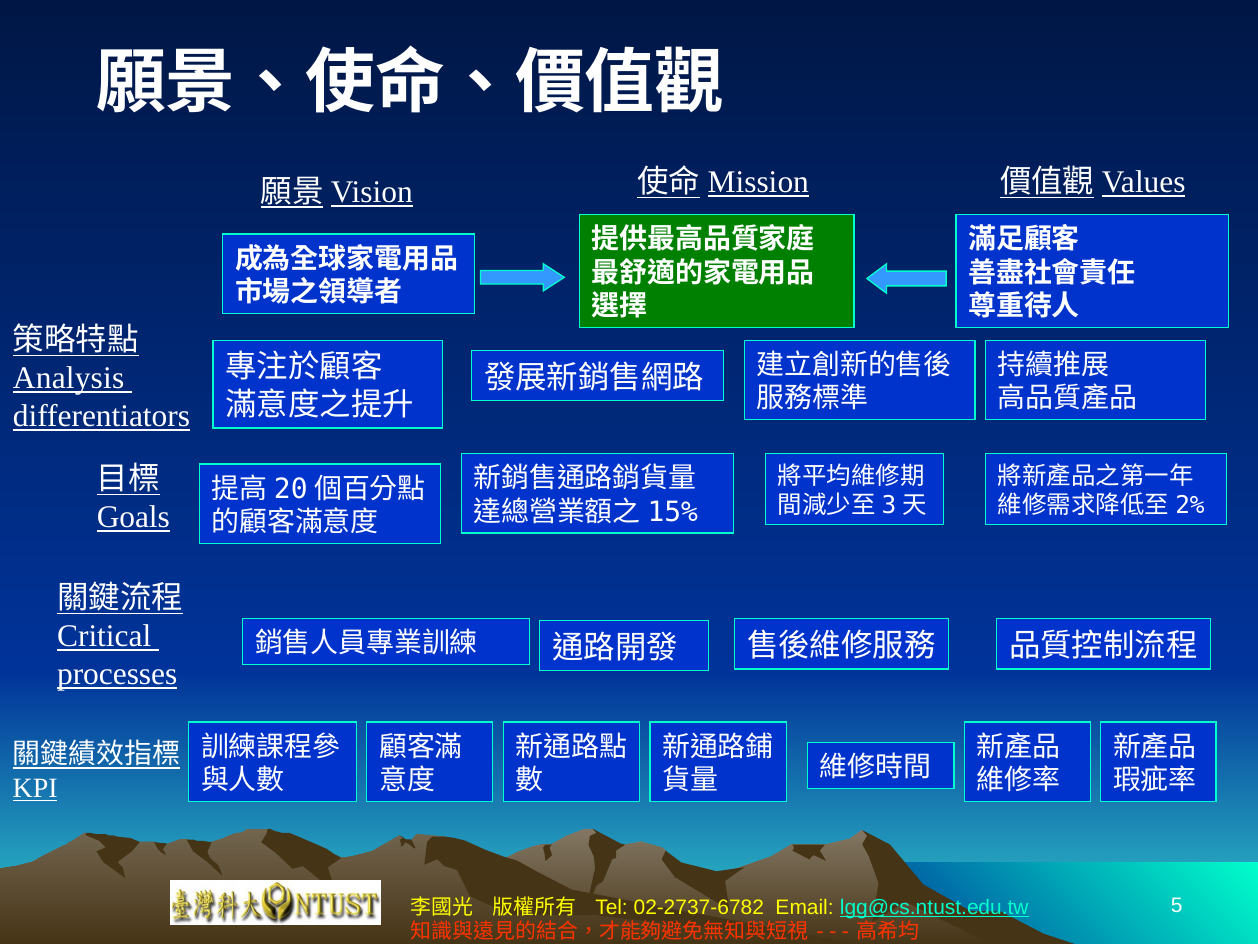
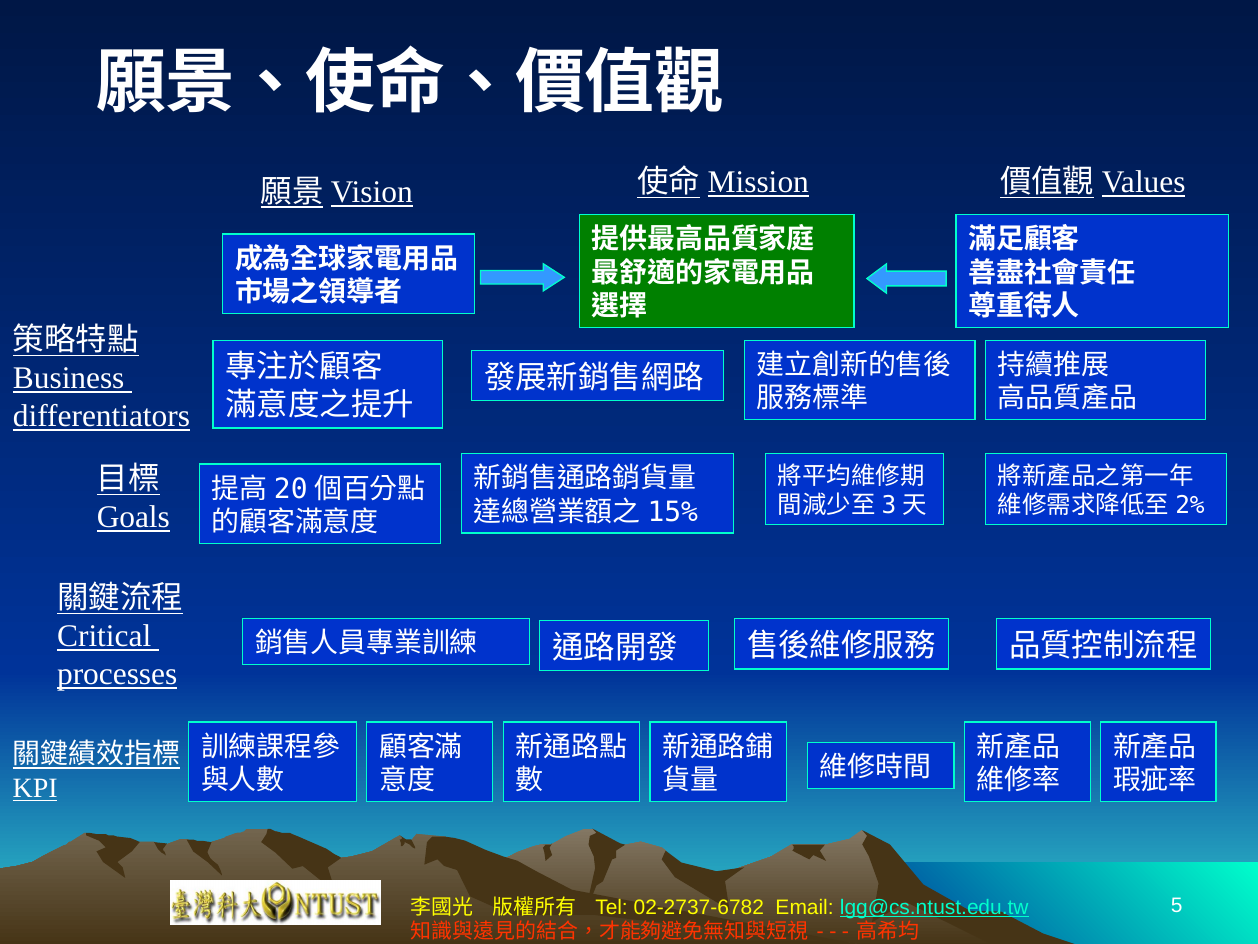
Analysis: Analysis -> Business (69, 378)
